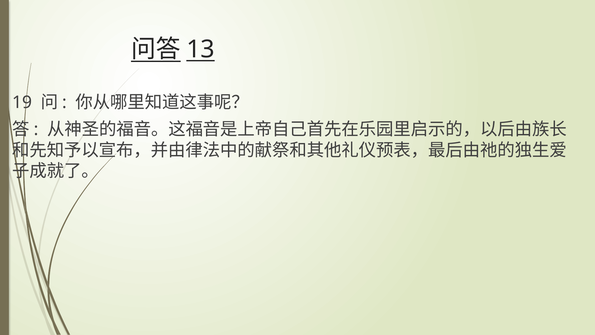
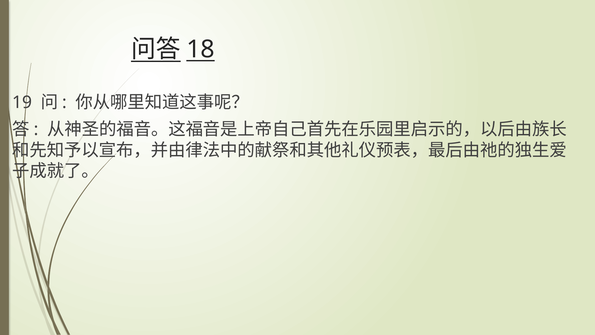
13: 13 -> 18 (201, 49)
